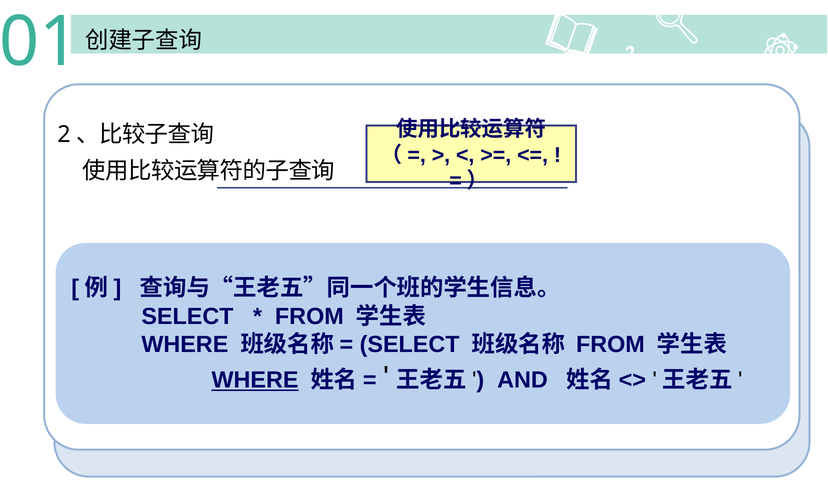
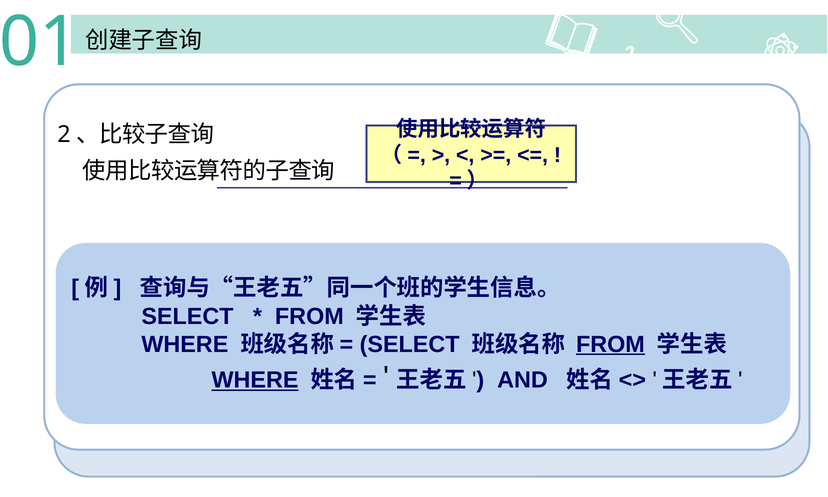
FROM underline: none -> present (610, 344)
